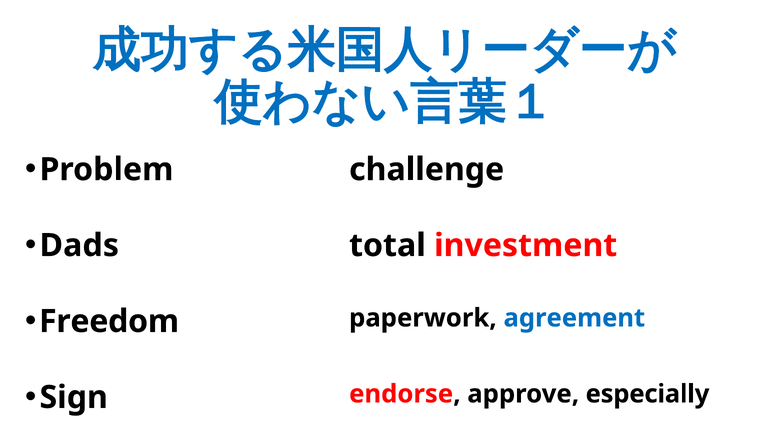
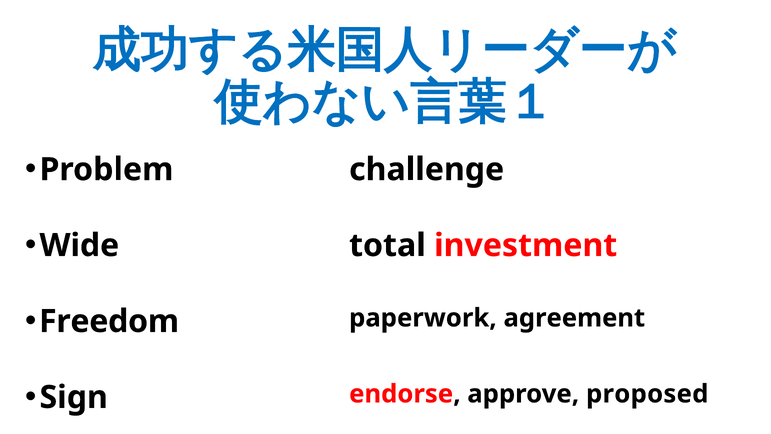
Dads: Dads -> Wide (79, 245)
agreement colour: blue -> black (574, 318)
especially: especially -> proposed (647, 394)
